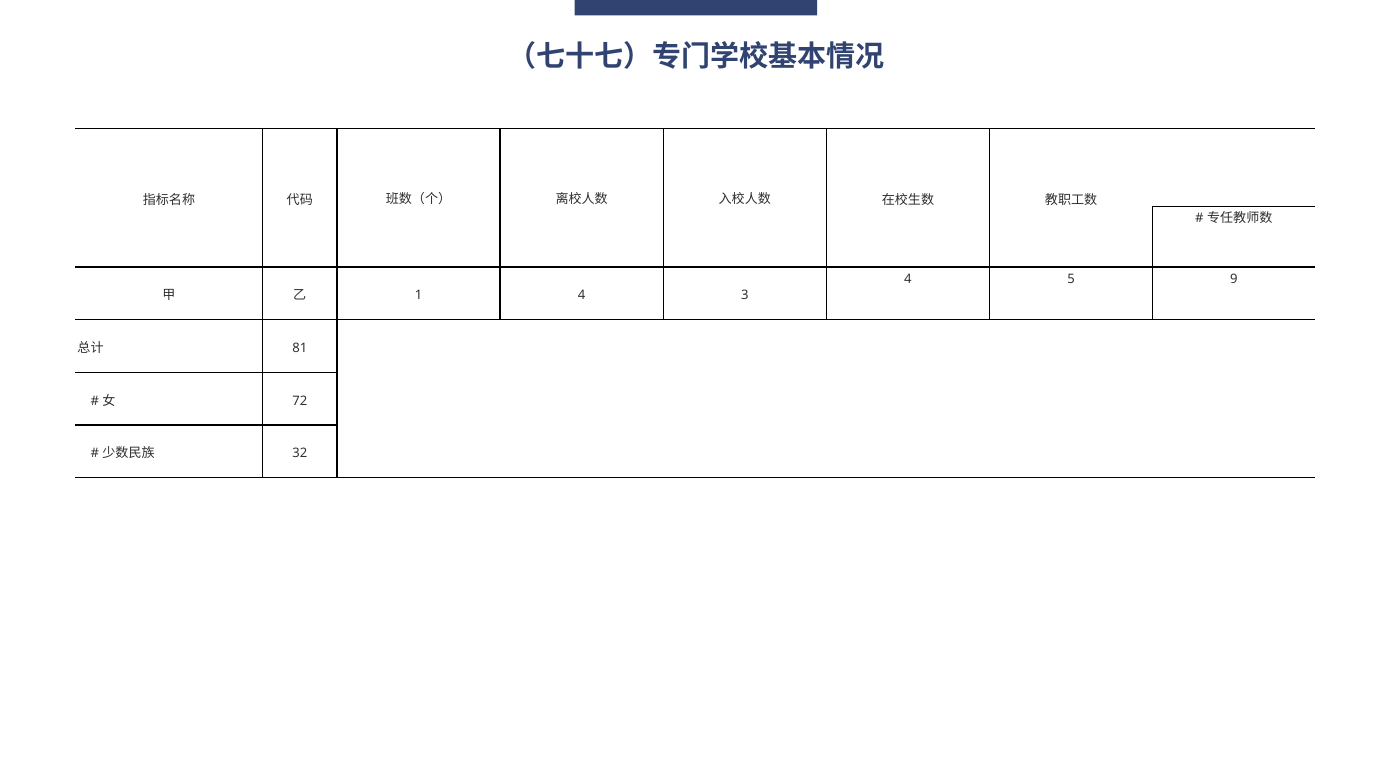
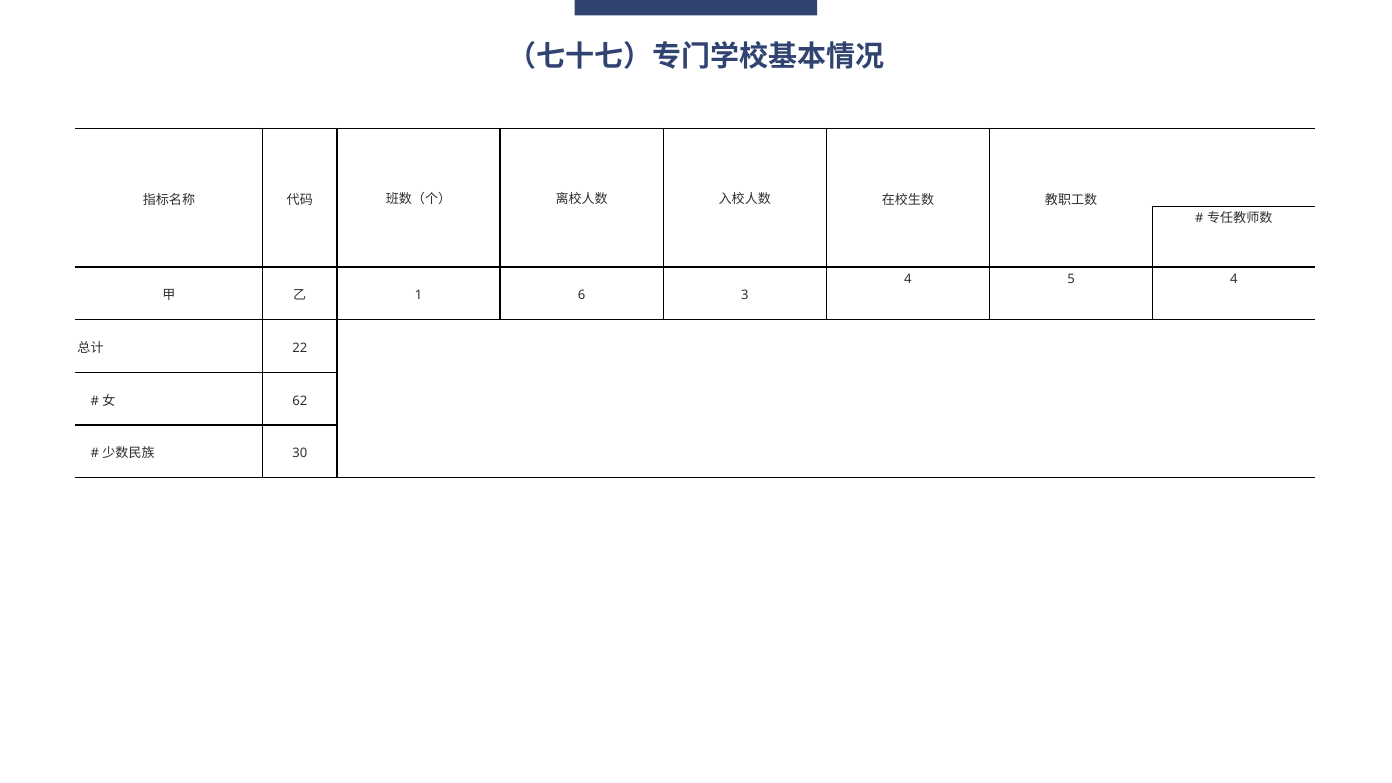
5 9: 9 -> 4 (1234, 279)
1 4: 4 -> 6 (582, 295)
81: 81 -> 22 (300, 348)
72: 72 -> 62 (300, 401)
32: 32 -> 30 (300, 453)
